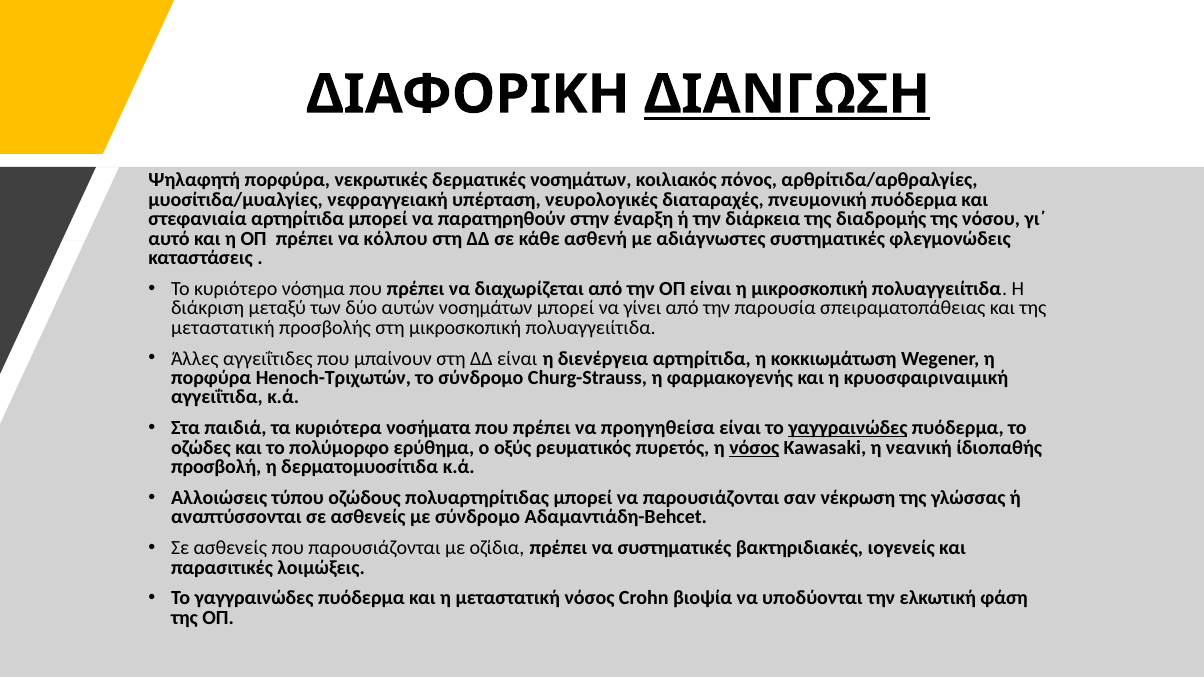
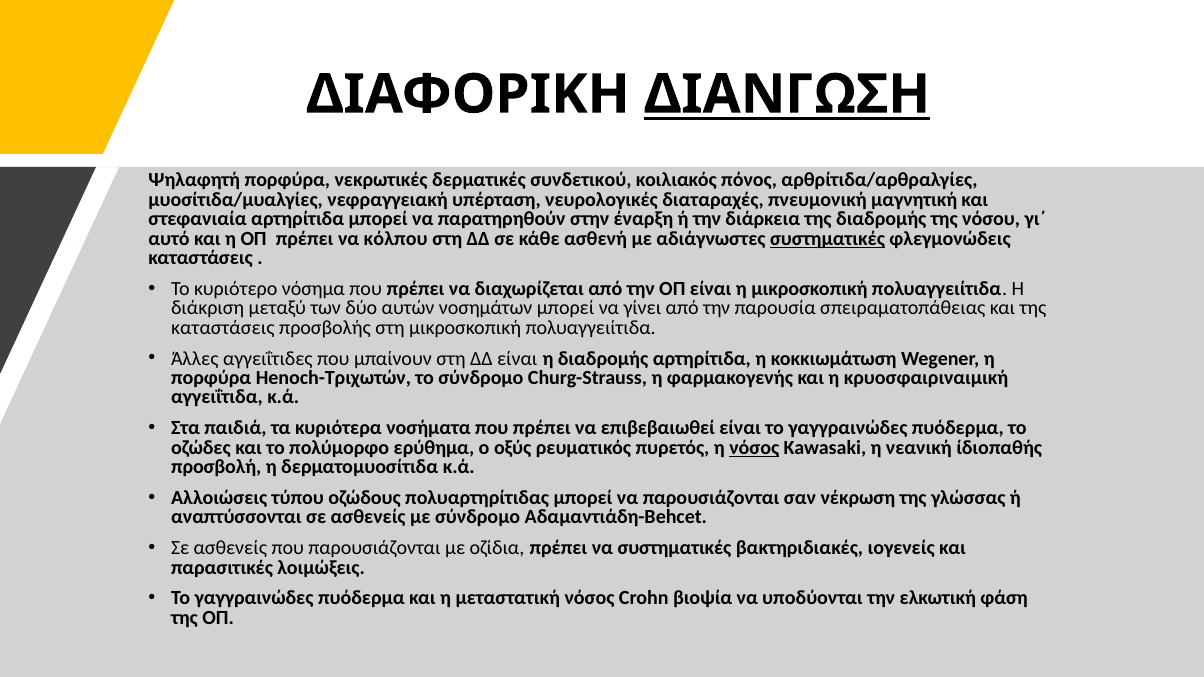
δερματικές νοσημάτων: νοσημάτων -> συνδετικού (581, 180)
πνευμονική πυόδερμα: πυόδερμα -> μαγνητική (914, 200)
συστηματικές underline: none -> present (828, 239)
μεταστατική: μεταστατική -> καταστάσεις (223, 328)
η διενέργεια: διενέργεια -> διαδρομής (603, 359)
προηγηθείσα: προηγηθείσα -> επιβεβαιωθεί (658, 428)
γαγγραινώδες underline: present -> none (848, 428)
